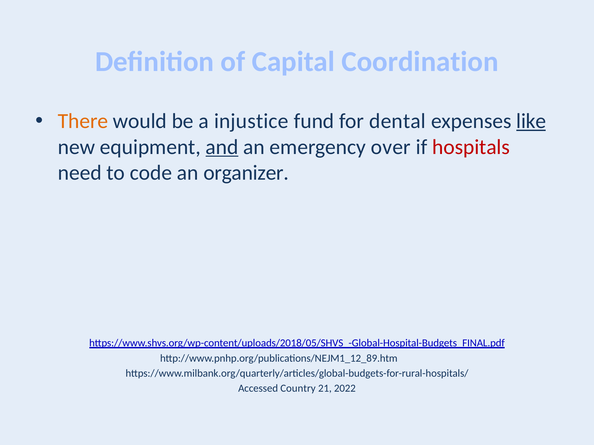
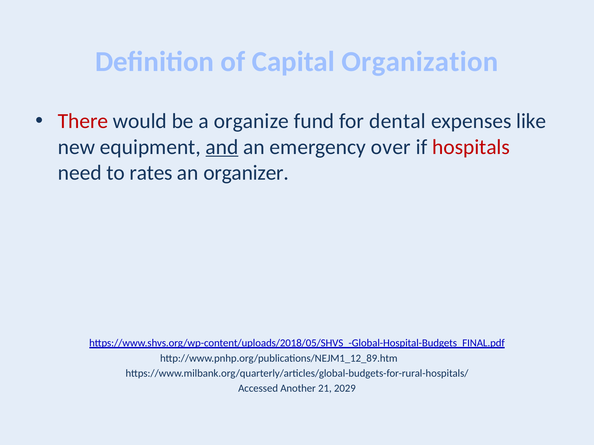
Coordination: Coordination -> Organization (420, 62)
There colour: orange -> red (83, 121)
injustice: injustice -> organize (251, 121)
like underline: present -> none (531, 121)
code: code -> rates (151, 173)
Country: Country -> Another (298, 389)
2022: 2022 -> 2029 (345, 389)
